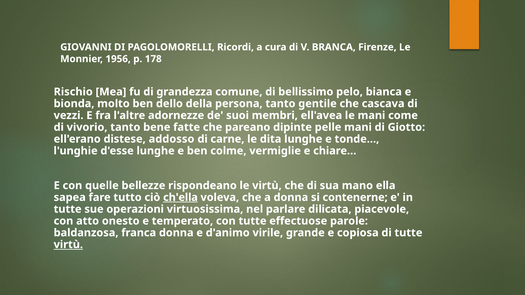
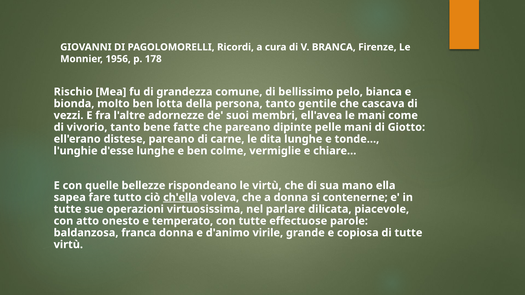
dello: dello -> lotta (169, 104)
distese addosso: addosso -> pareano (172, 139)
virtù underline: present -> none (68, 245)
